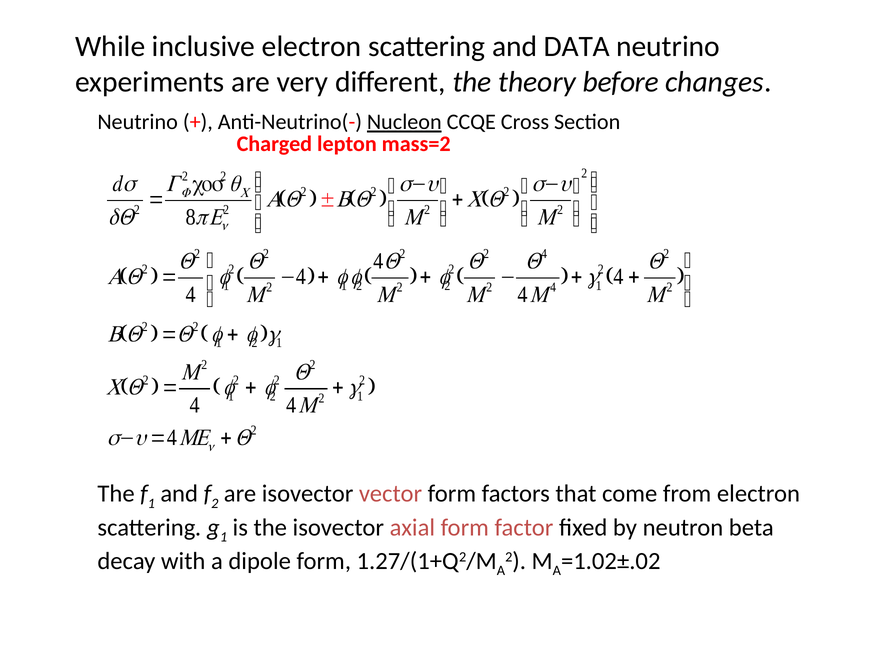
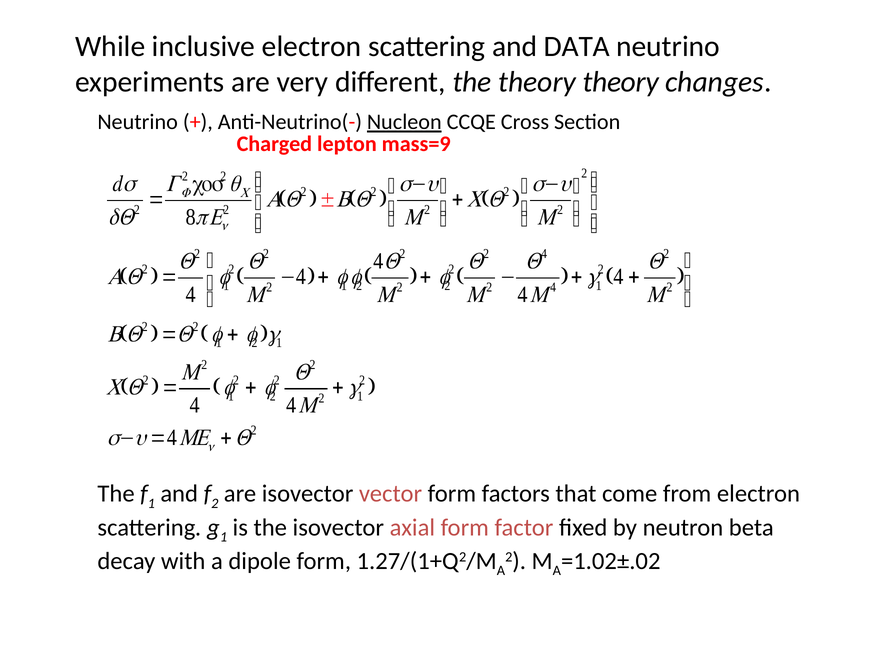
theory before: before -> theory (621, 82)
mass=2: mass=2 -> mass=9 (416, 144)
